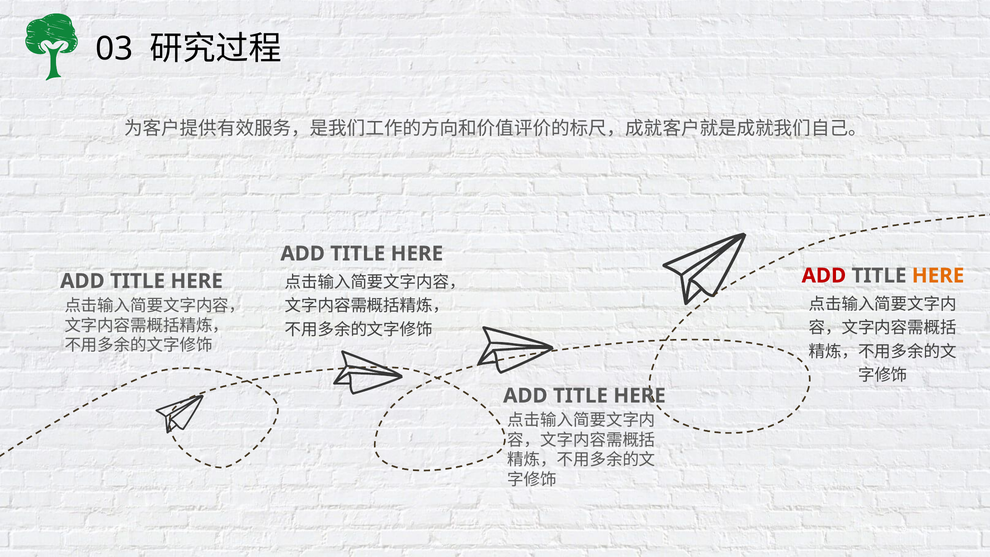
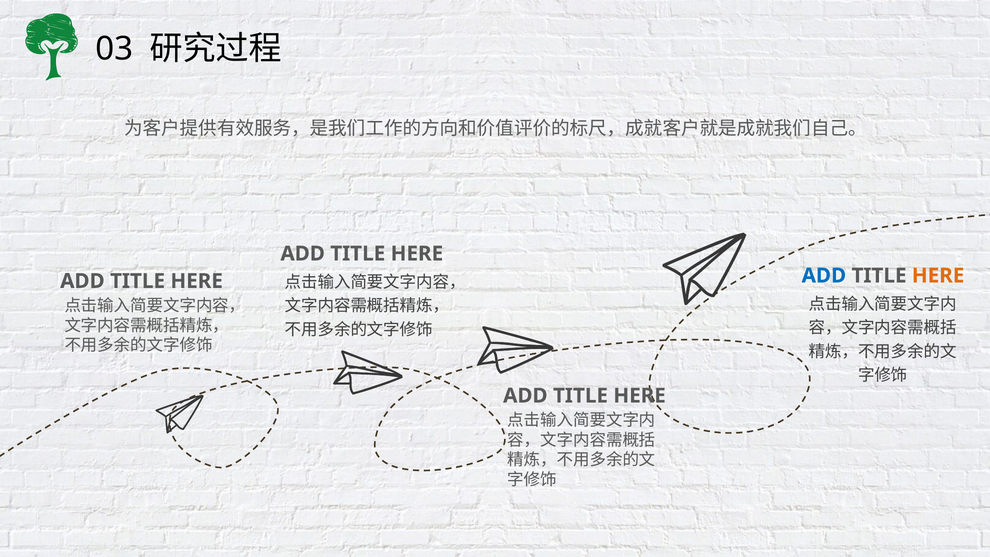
ADD colour: red -> blue (824, 276)
